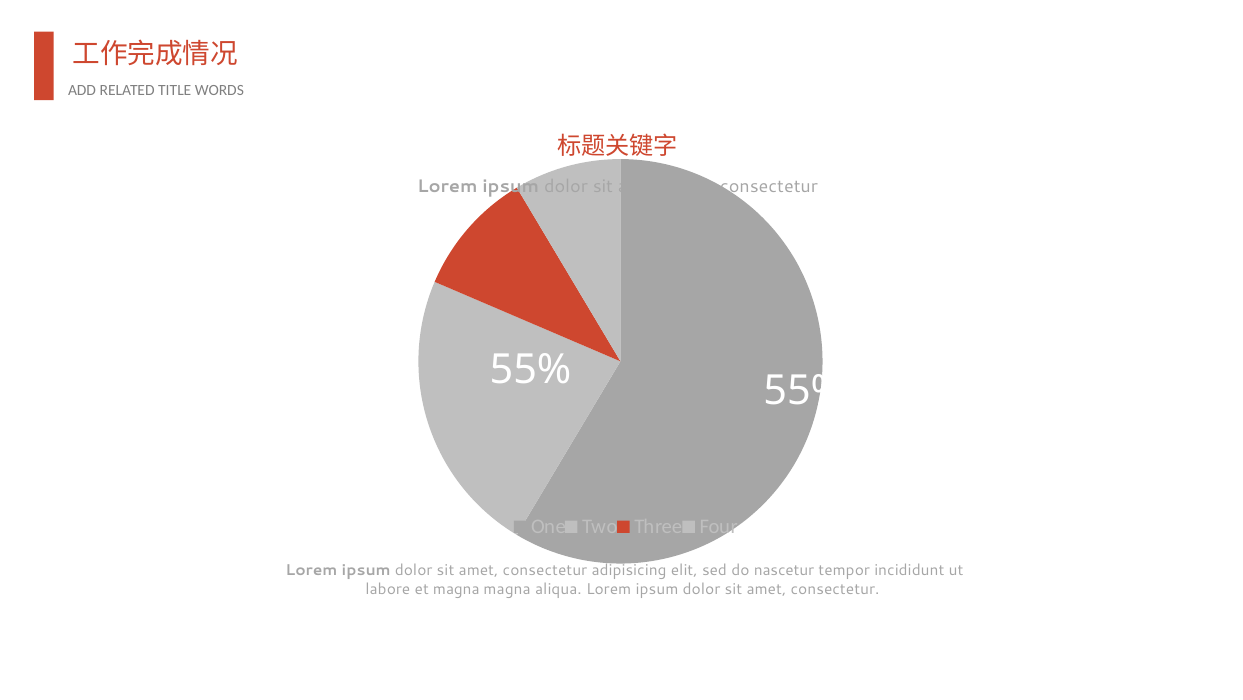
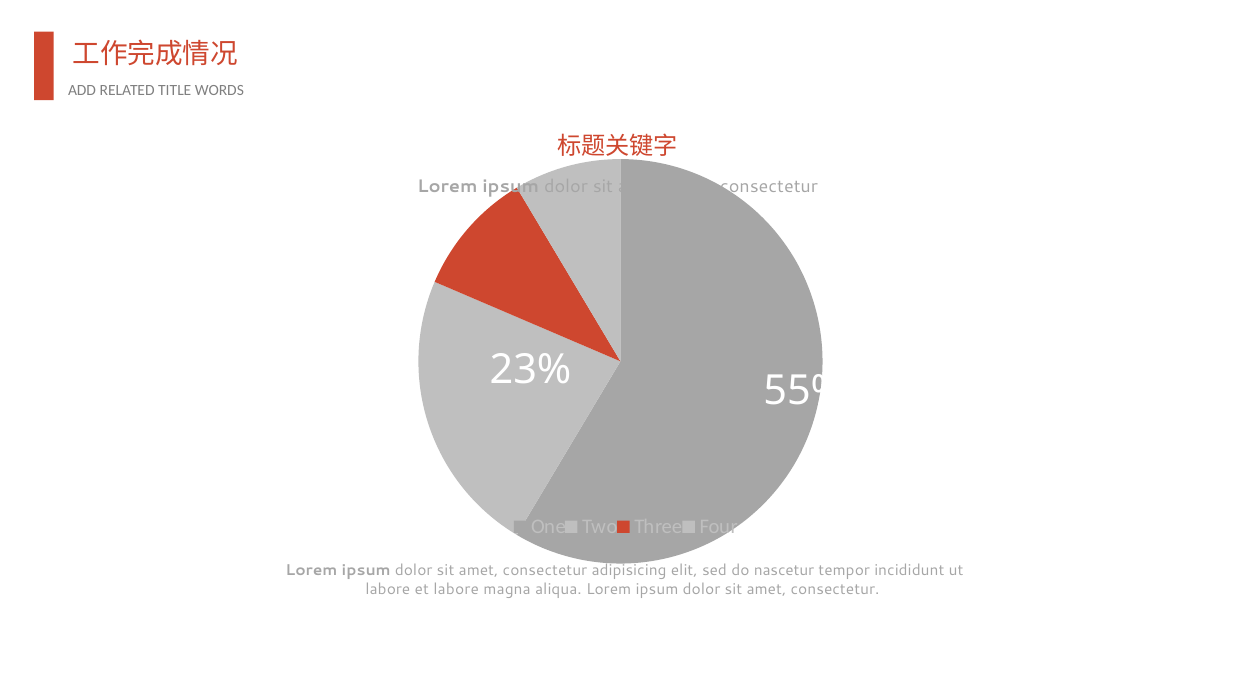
55%: 55% -> 23% (530, 369)
et magna: magna -> labore (456, 589)
